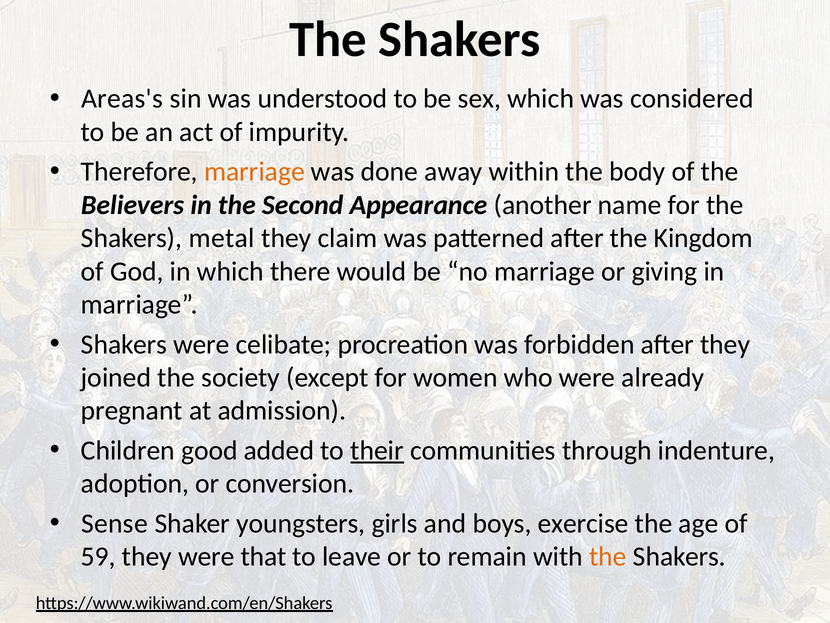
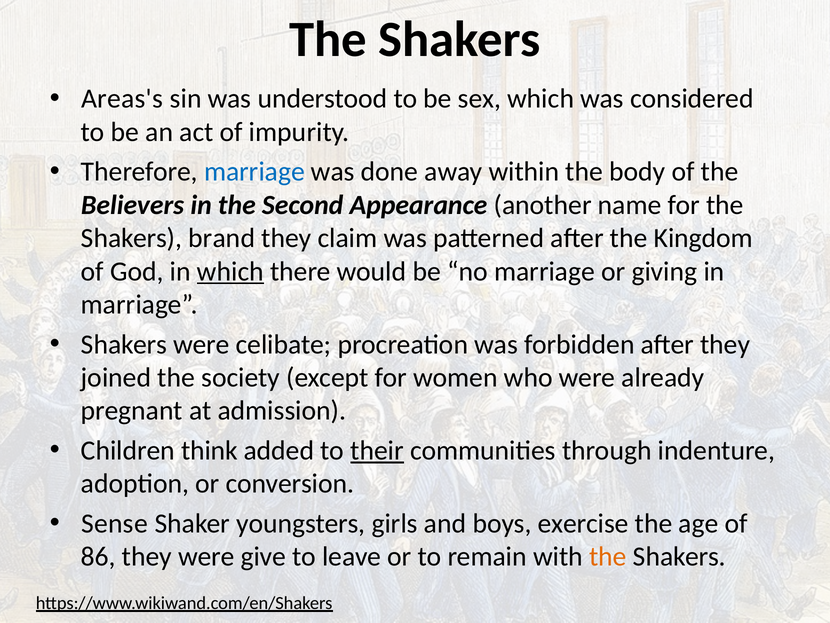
marriage colour: orange -> blue (254, 172)
metal: metal -> brand (222, 238)
which underline: none -> present (230, 271)
good: good -> think (209, 450)
59: 59 -> 86 (98, 556)
that: that -> give (263, 556)
